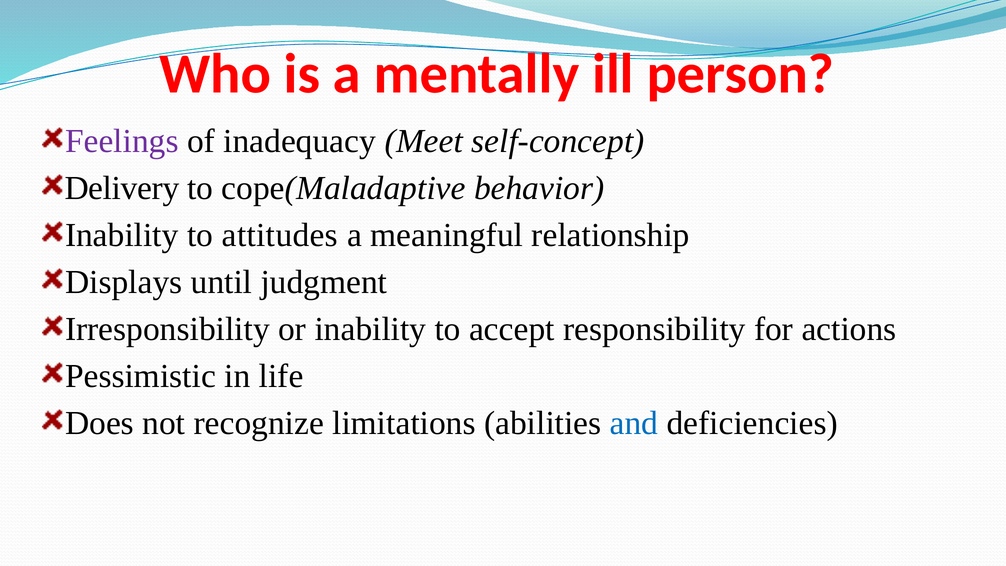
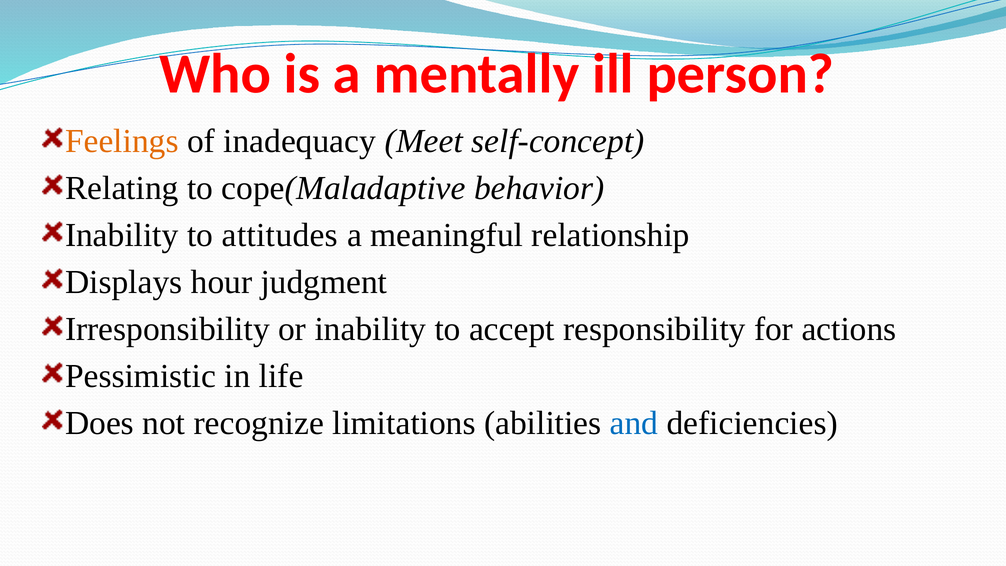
Feelings colour: purple -> orange (122, 141)
Delivery: Delivery -> Relating (122, 188)
until: until -> hour (222, 282)
